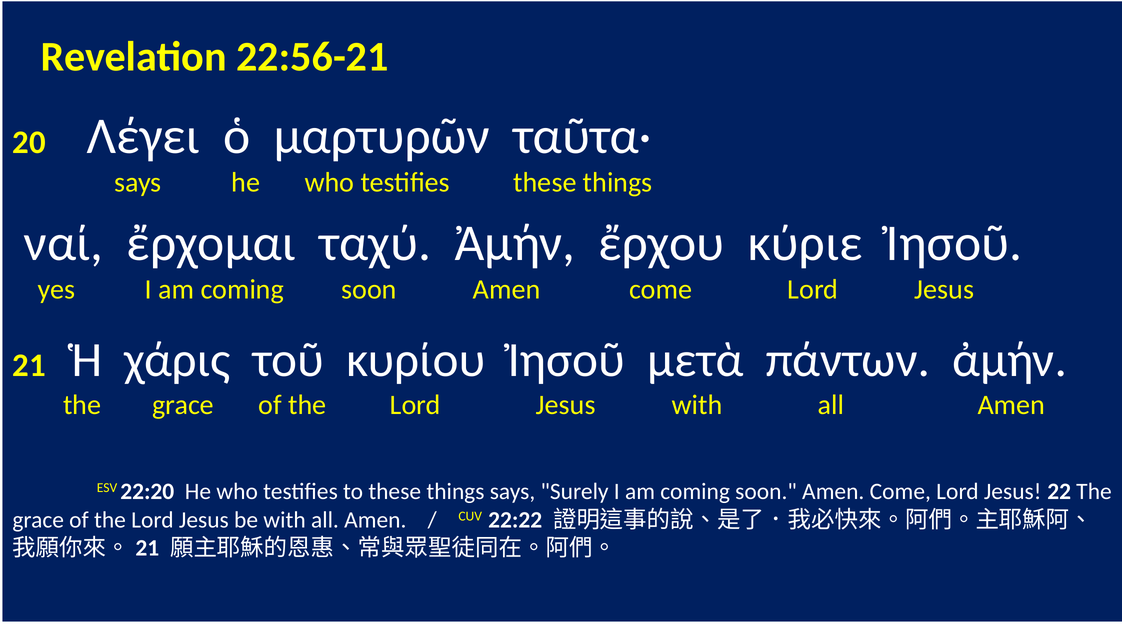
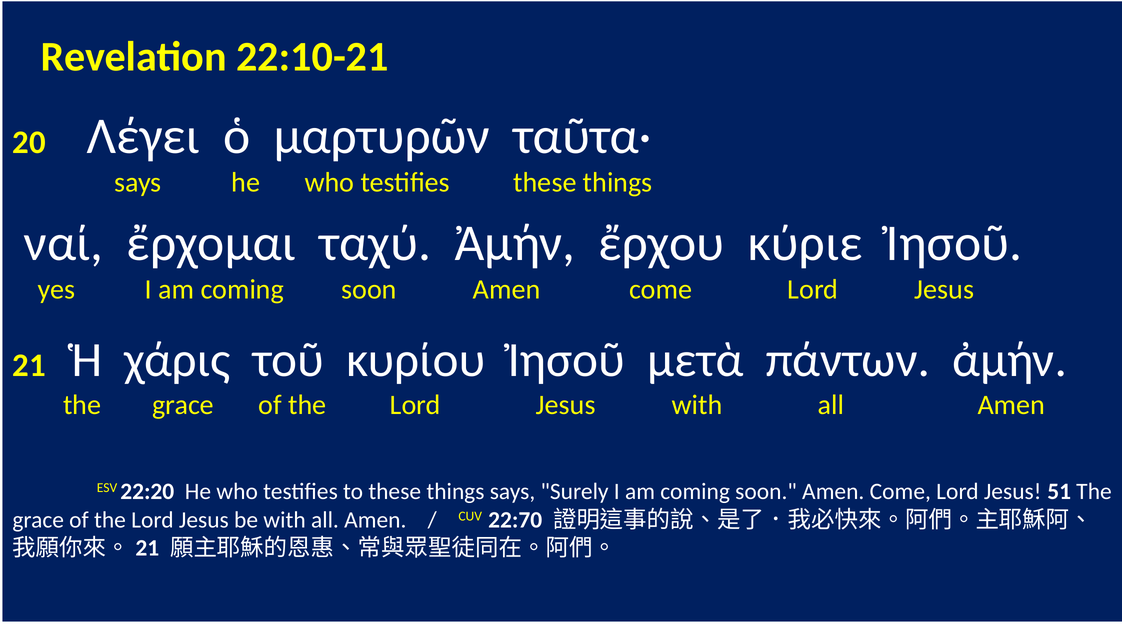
22:56-21: 22:56-21 -> 22:10-21 (312, 57)
22: 22 -> 51 (1059, 491)
22:22: 22:22 -> 22:70 (515, 520)
